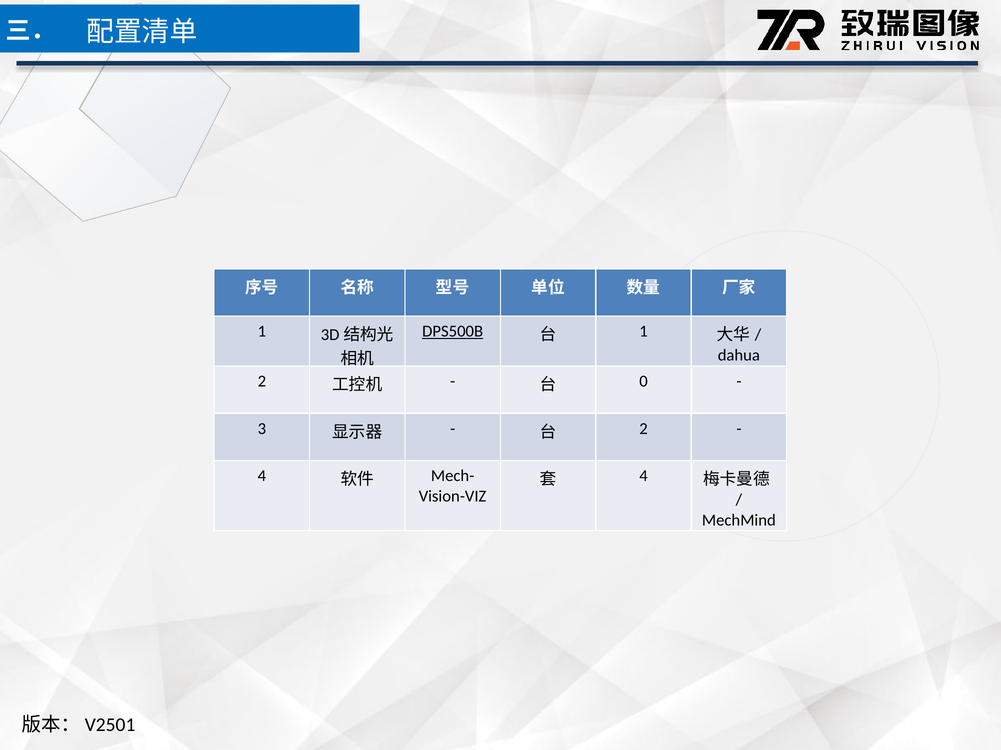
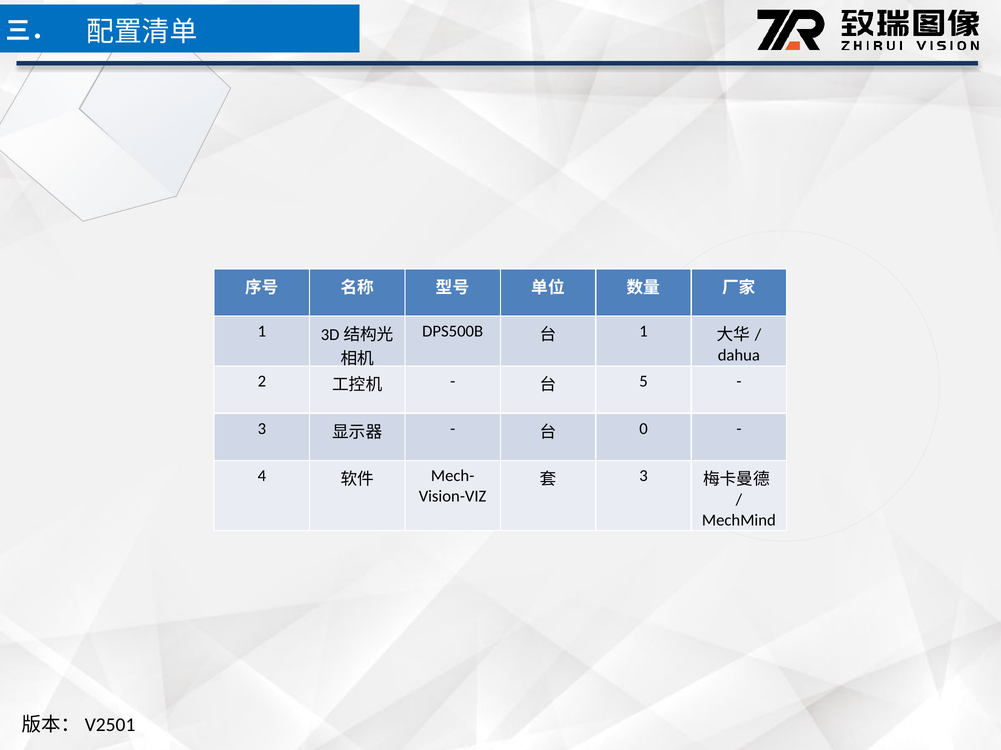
DPS500B underline: present -> none (453, 332)
0: 0 -> 5 (644, 382)
2: 2 -> 0 (644, 429)
4: 4 -> 3 (644, 476)
